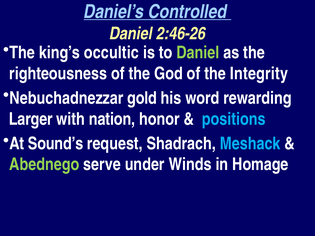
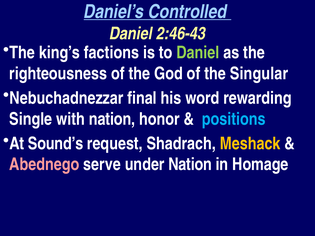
2:46-26: 2:46-26 -> 2:46-43 (181, 34)
occultic: occultic -> factions (112, 53)
Integrity: Integrity -> Singular (259, 74)
gold: gold -> final (142, 98)
Larger: Larger -> Single (31, 119)
Meshack colour: light blue -> yellow (250, 144)
Abednego colour: light green -> pink (44, 165)
under Winds: Winds -> Nation (190, 165)
